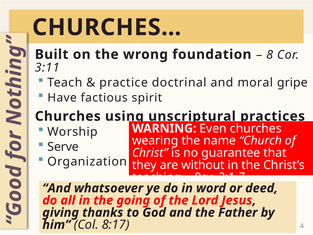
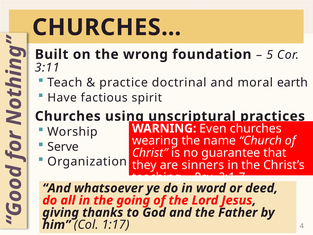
8: 8 -> 5 (270, 55)
gripe: gripe -> earth (292, 82)
without: without -> sinners (203, 165)
8:17: 8:17 -> 1:17 (116, 225)
